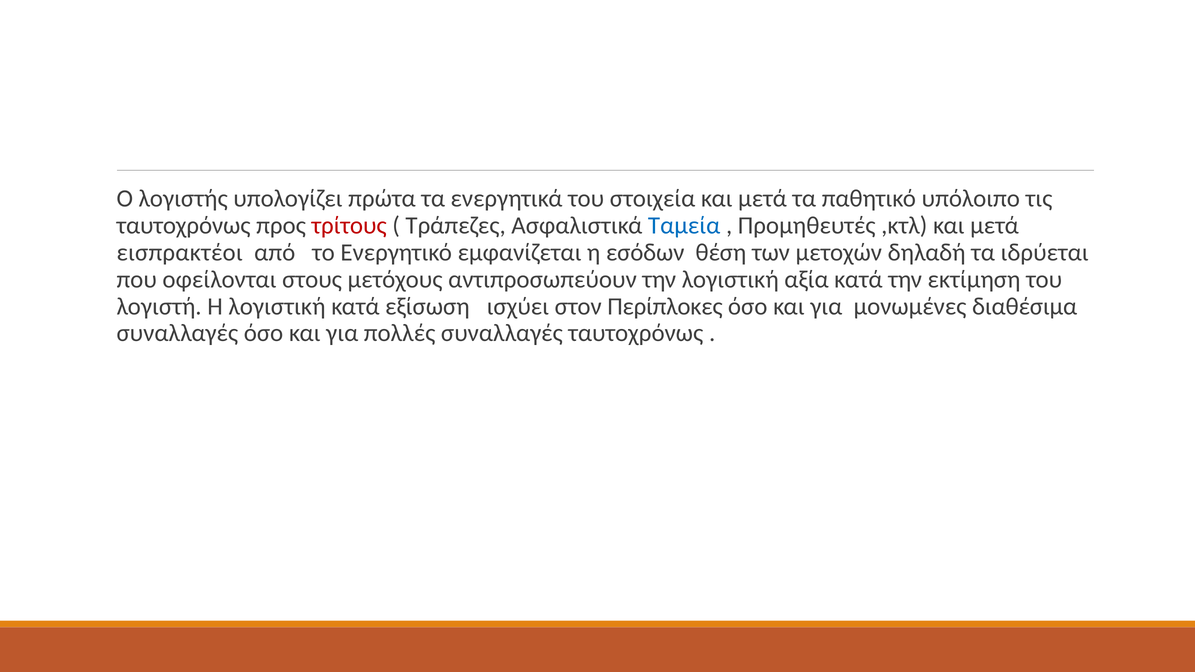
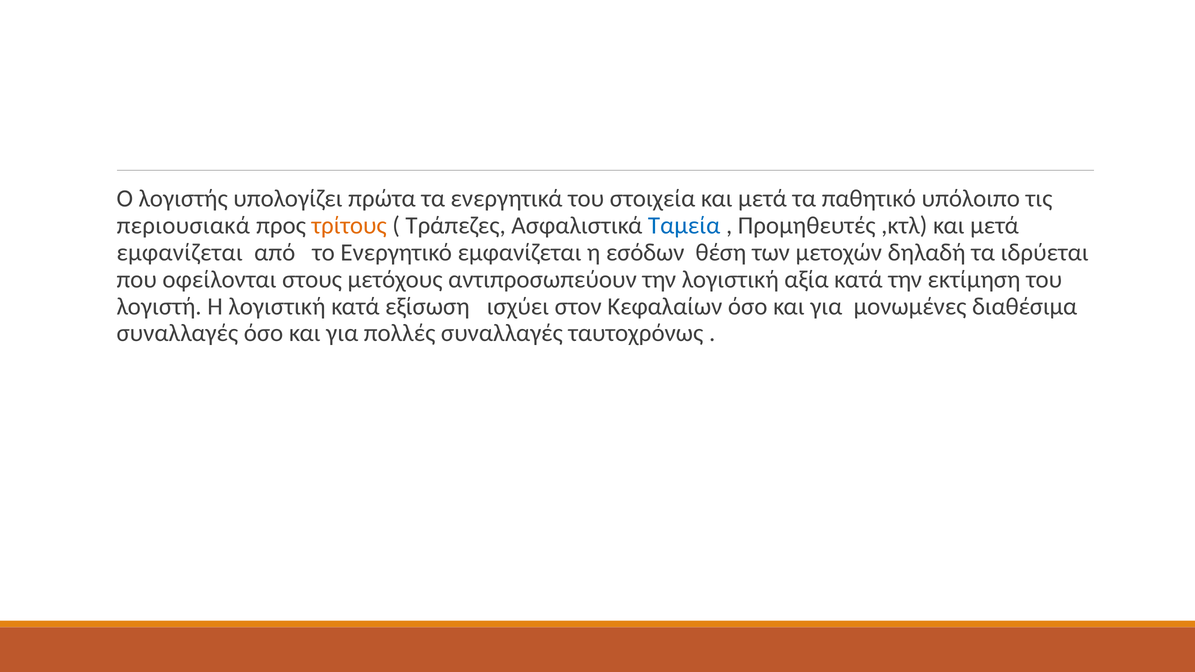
ταυτοχρόνως: ταυτοχρόνως -> περιουσιακά (183, 226)
τρίτους colour: red -> orange (349, 226)
εισπρακτέοι: εισπρακτέοι -> εμφανίζεται (180, 253)
Περίπλοκες: Περίπλοκες -> Κεφαλαίων (665, 306)
